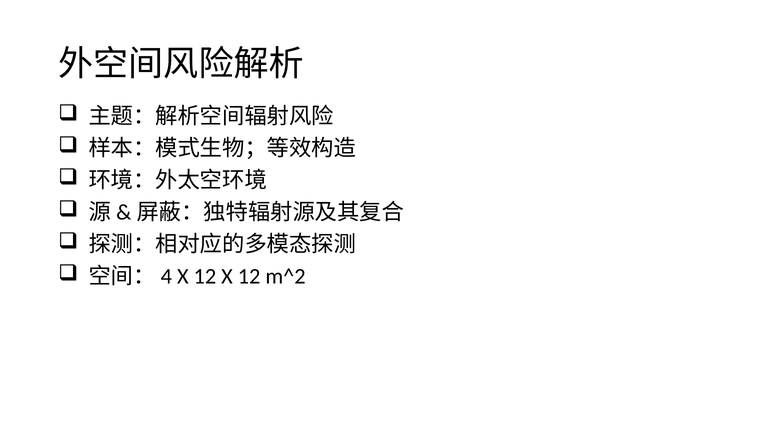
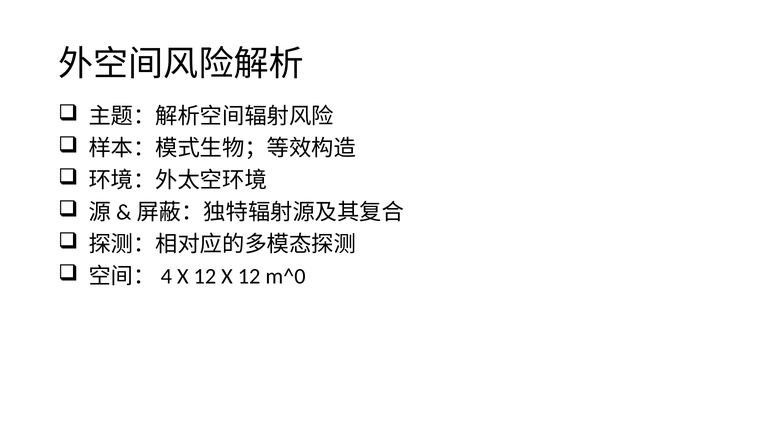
m^2: m^2 -> m^0 (285, 277)
